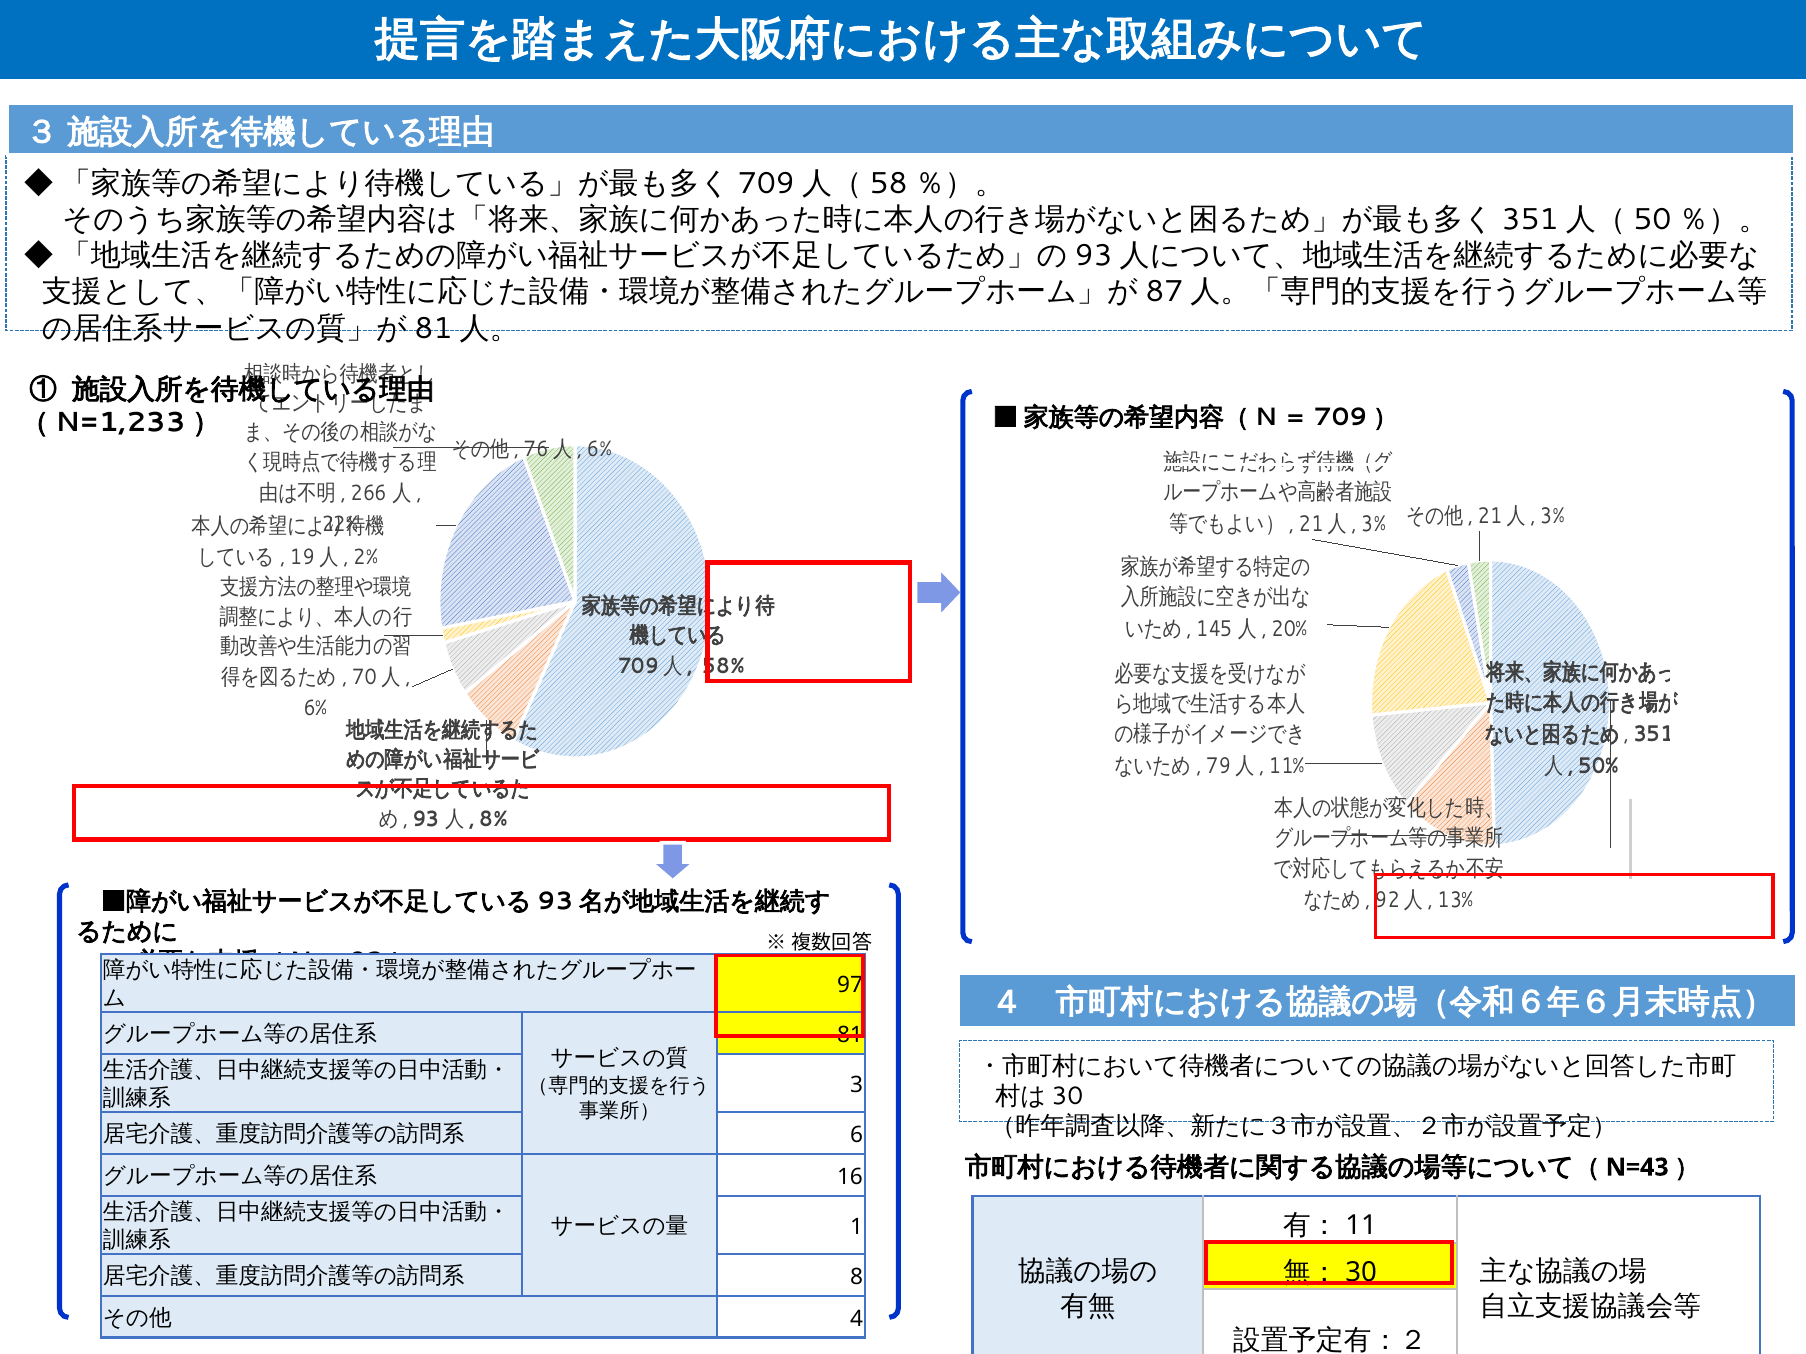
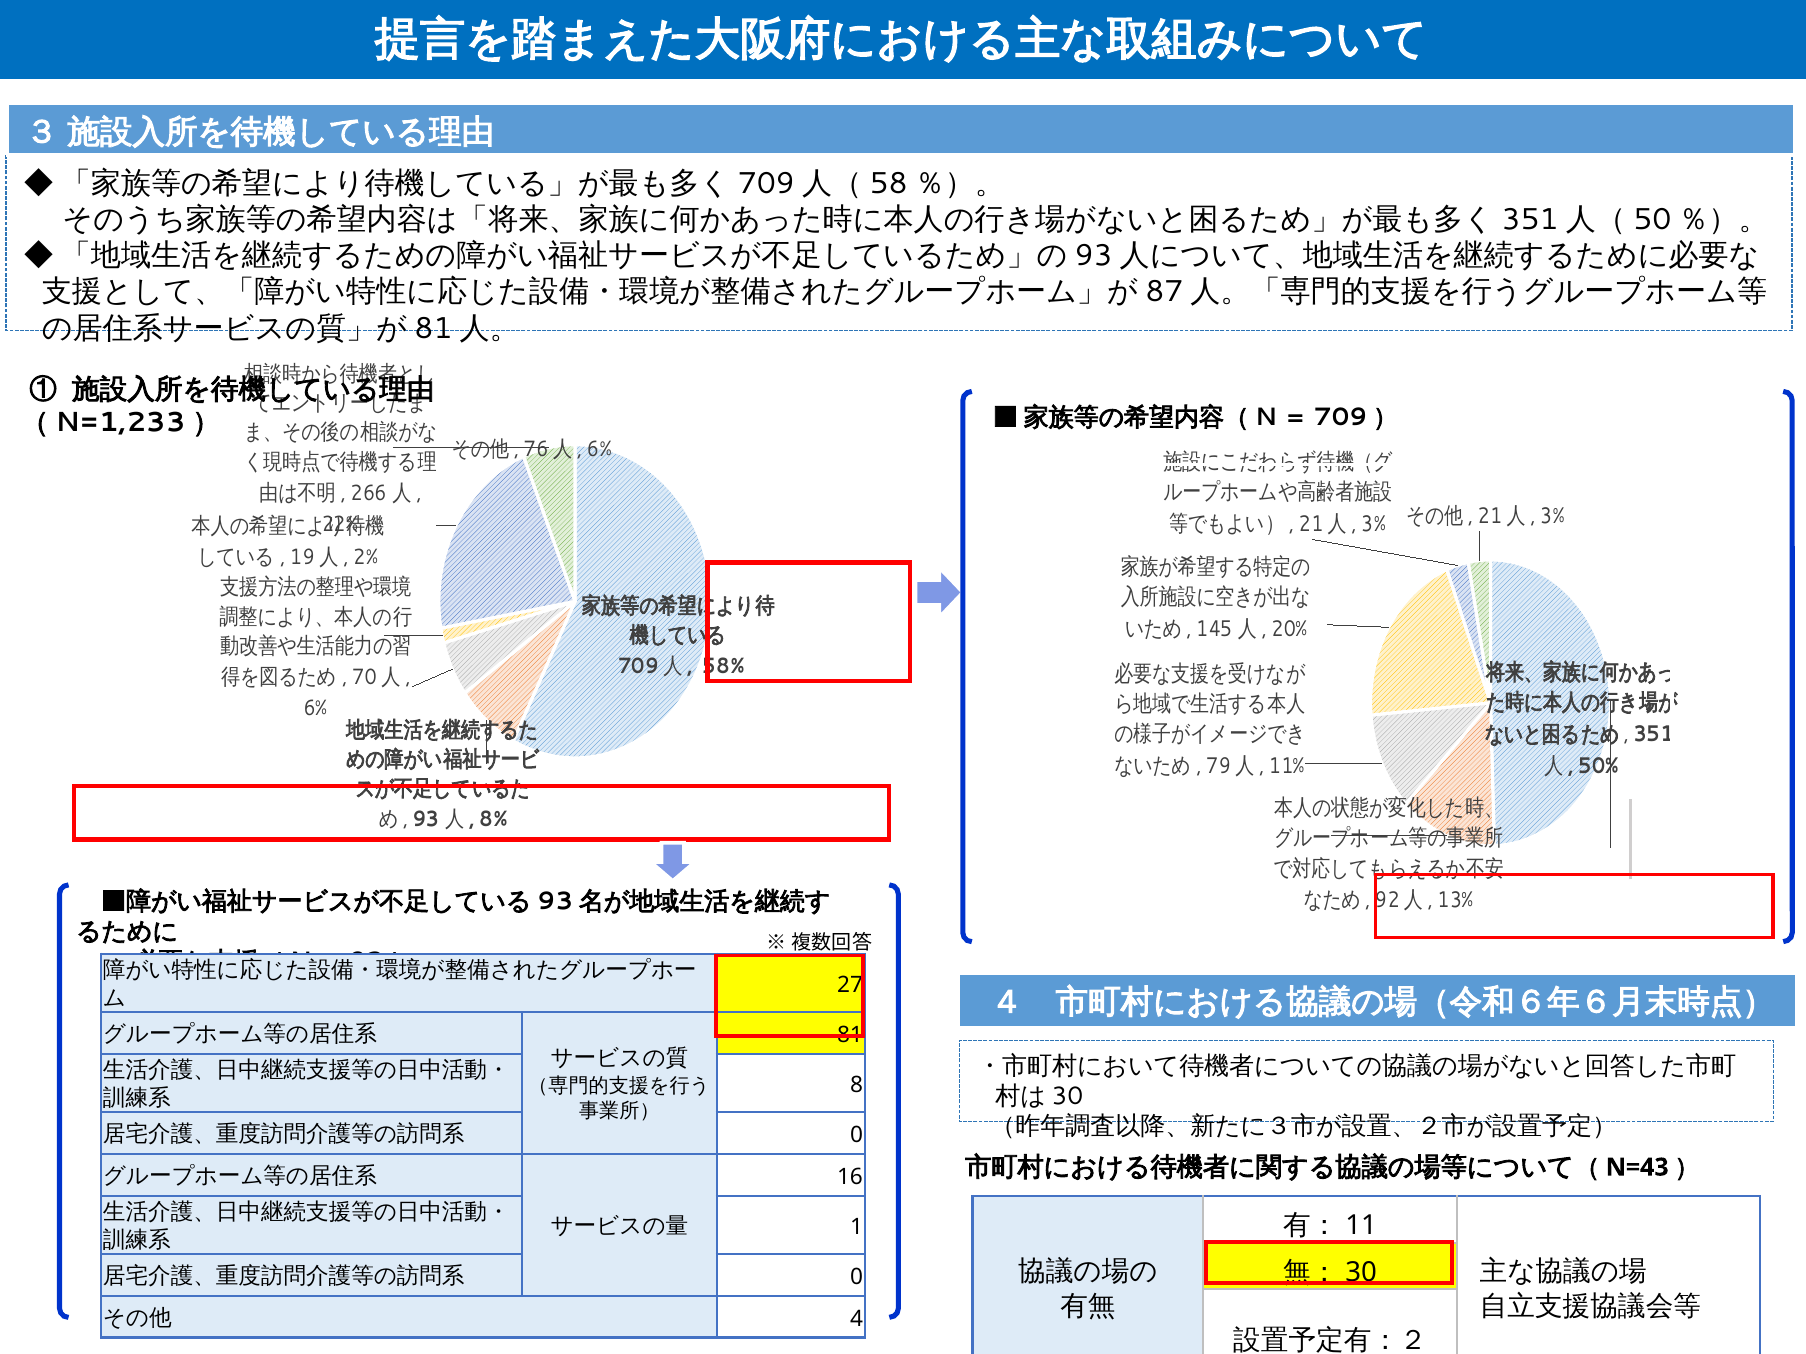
97: 97 -> 27 (850, 985)
3: 3 -> 8 (857, 1086)
6: 6 -> 0 (857, 1136)
8: 8 -> 0 (857, 1278)
